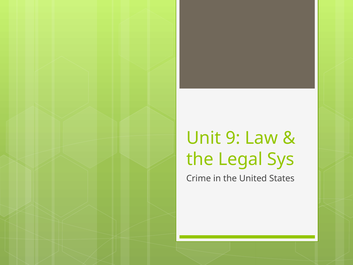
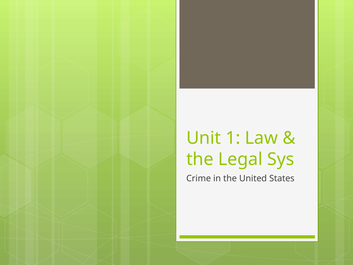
9: 9 -> 1 (233, 138)
